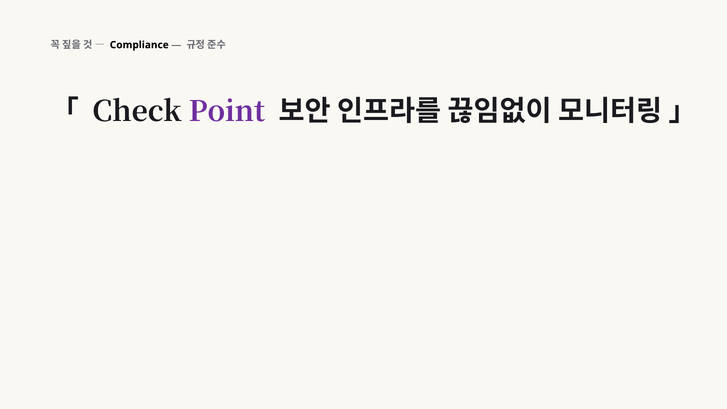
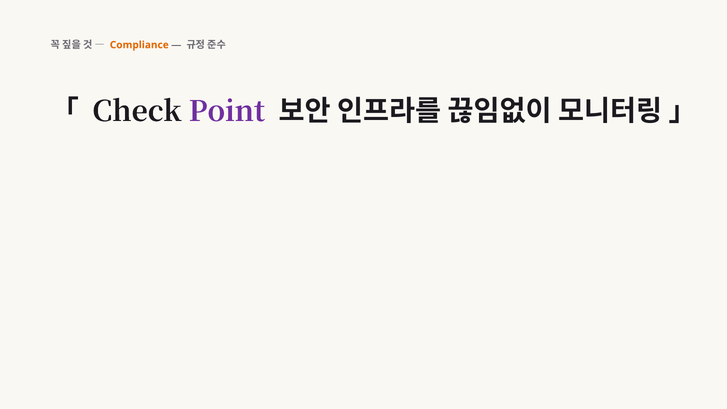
Compliance colour: black -> orange (139, 45)
